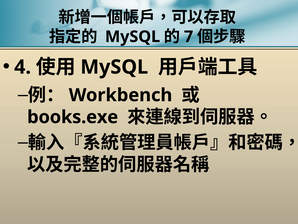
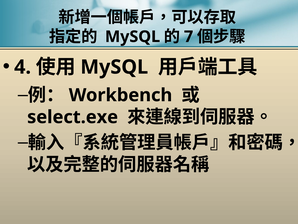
books.exe: books.exe -> select.exe (73, 117)
